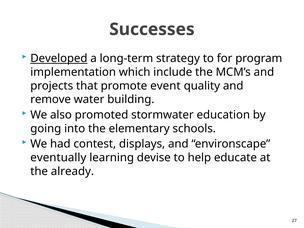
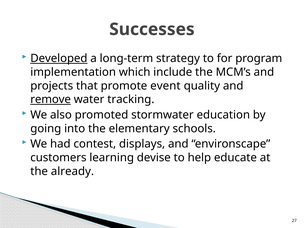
remove underline: none -> present (51, 99)
building: building -> tracking (131, 99)
eventually: eventually -> customers (58, 158)
